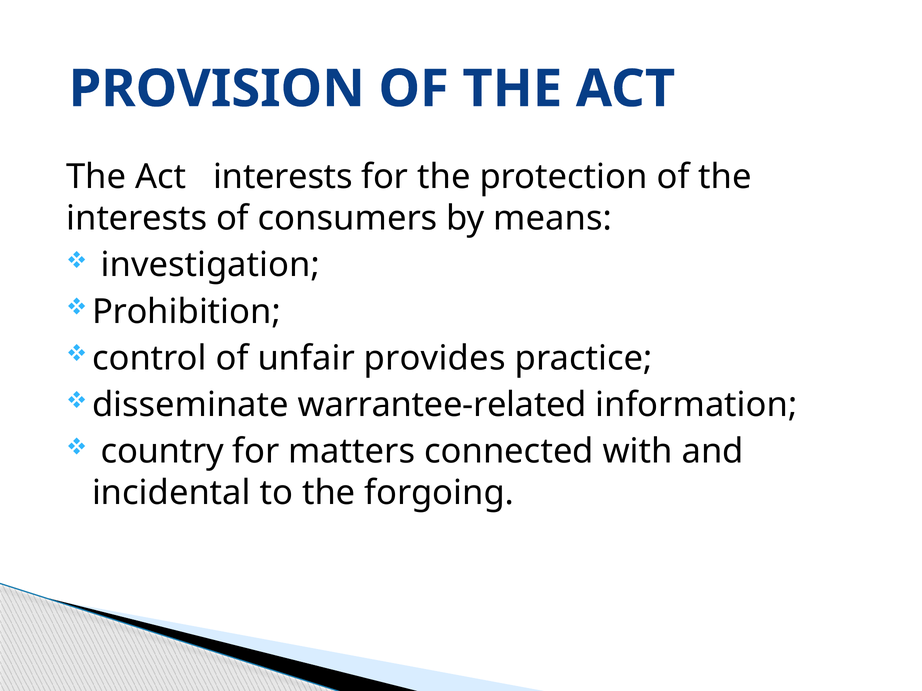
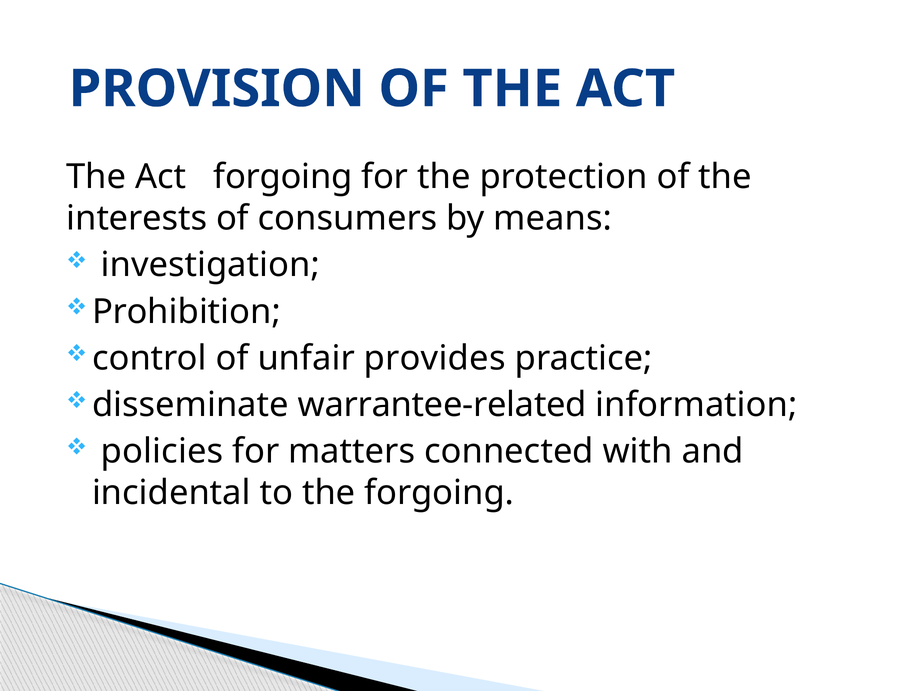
Act interests: interests -> forgoing (283, 177)
country: country -> policies (162, 452)
